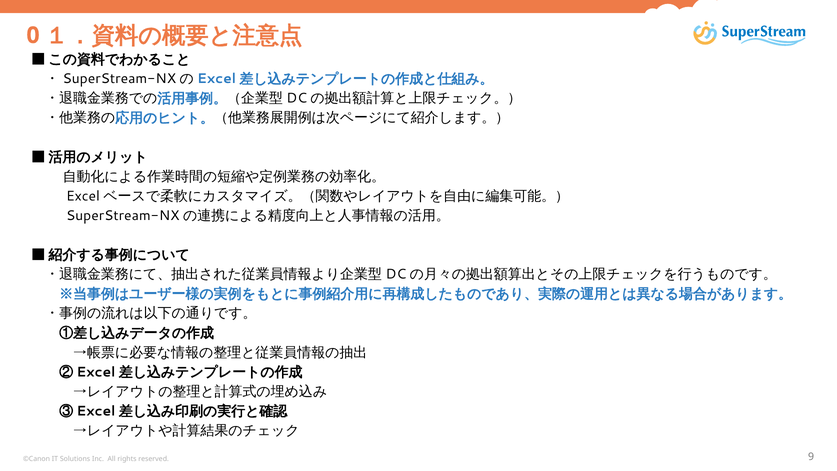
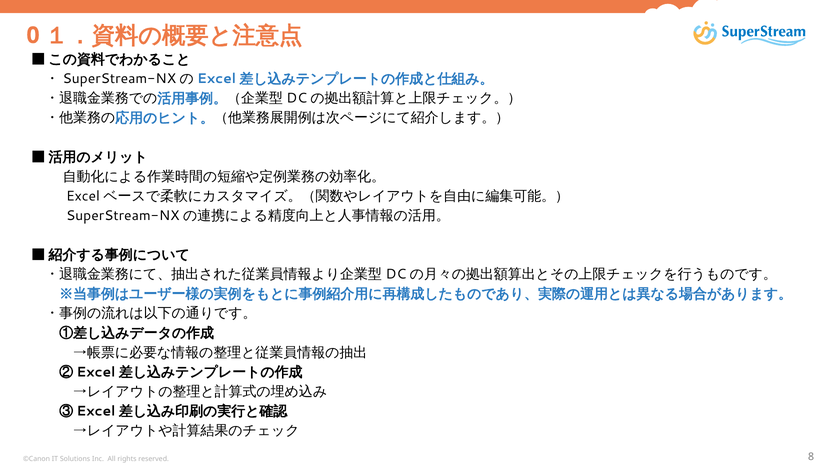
9: 9 -> 8 (811, 457)
